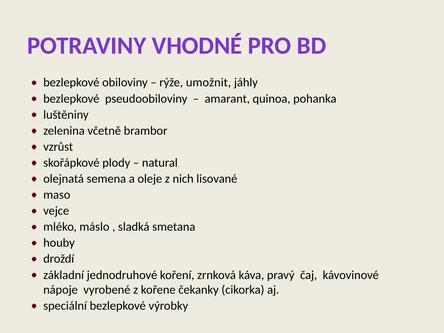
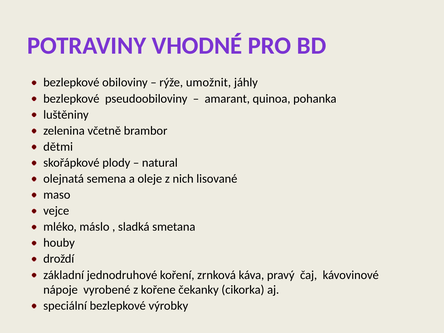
vzrůst: vzrůst -> dětmi (58, 147)
